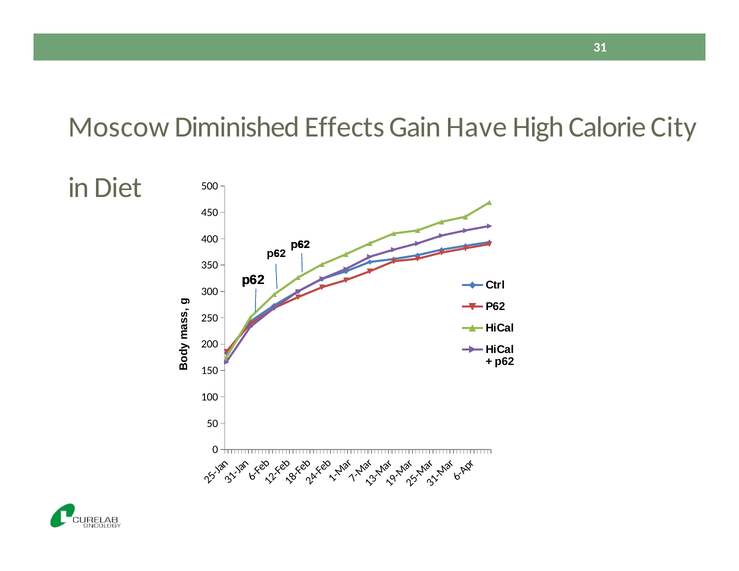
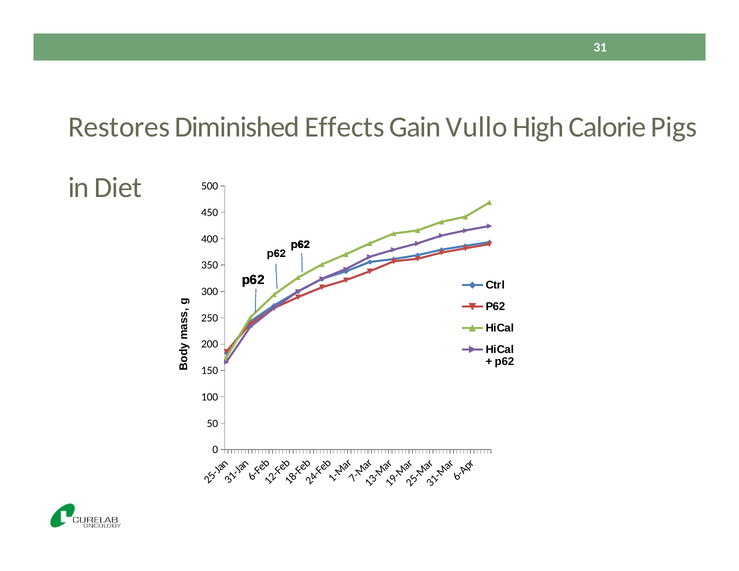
Moscow: Moscow -> Restores (119, 127)
Have: Have -> Vullo (477, 127)
City: City -> Pigs (674, 127)
